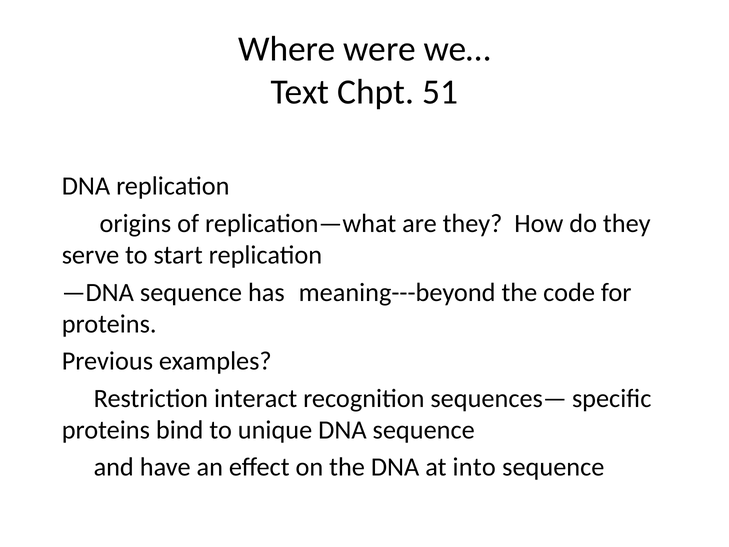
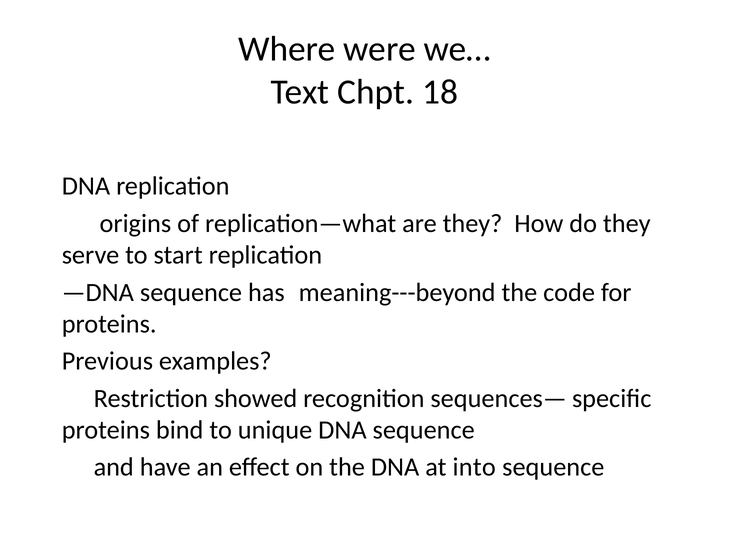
51: 51 -> 18 (440, 92)
interact: interact -> showed (256, 398)
